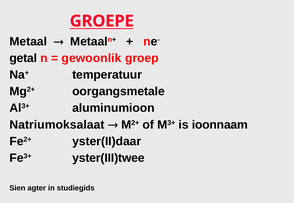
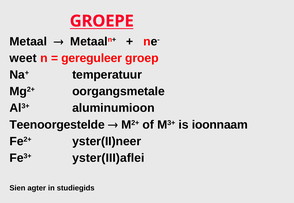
getal: getal -> weet (23, 58)
gewoonlik: gewoonlik -> gereguleer (92, 58)
Natriumoksalaat: Natriumoksalaat -> Teenoorgestelde (57, 125)
yster(II)daar: yster(II)daar -> yster(II)neer (107, 142)
yster(III)twee: yster(III)twee -> yster(III)aflei (108, 158)
